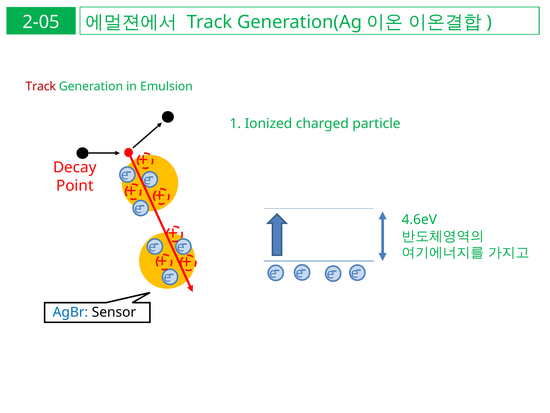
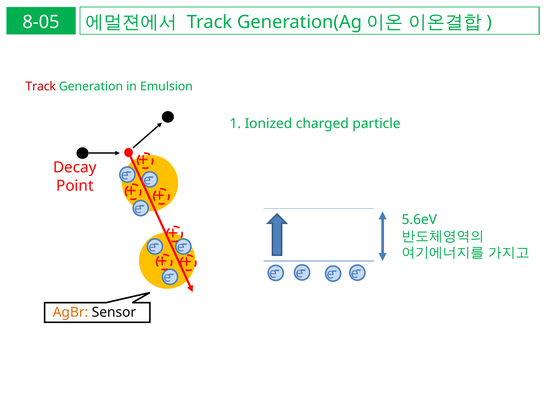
2-05: 2-05 -> 8-05 (41, 22)
4.6eV: 4.6eV -> 5.6eV (419, 219)
AgBr colour: blue -> orange (70, 312)
